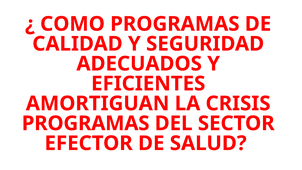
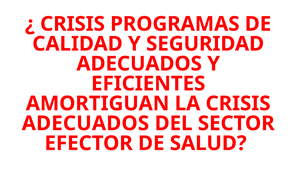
COMO: COMO -> CRISIS (73, 24)
PROGRAMAS: PROGRAMAS -> ADECUADOS (85, 123)
